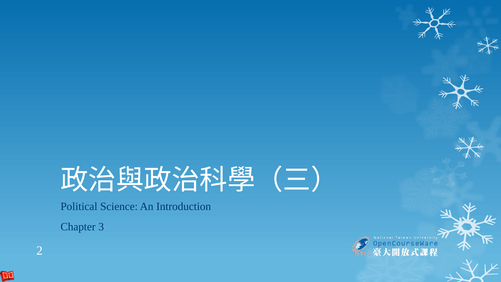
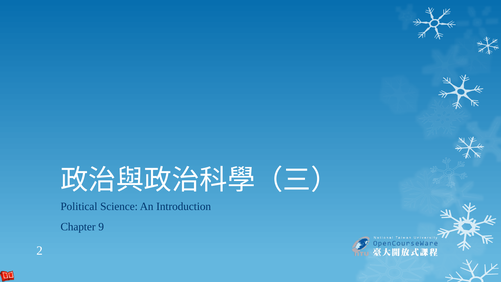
3: 3 -> 9 (101, 227)
